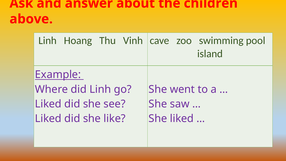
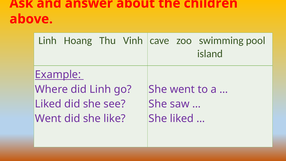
Liked: Liked -> Went (48, 118)
